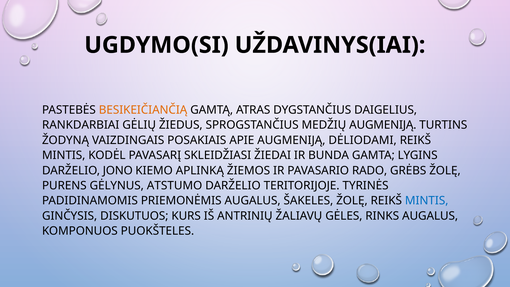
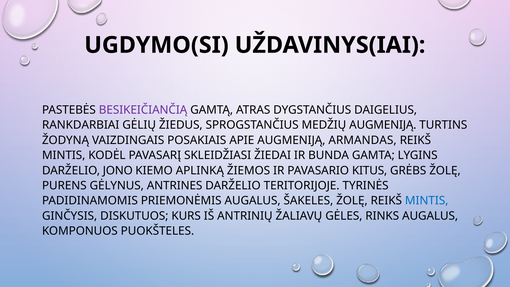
BESIKEIČIANČIĄ colour: orange -> purple (143, 110)
DĖLIODAMI: DĖLIODAMI -> ARMANDAS (363, 140)
RADO: RADO -> KITUS (370, 170)
ATSTUMO: ATSTUMO -> ANTRINES (175, 186)
